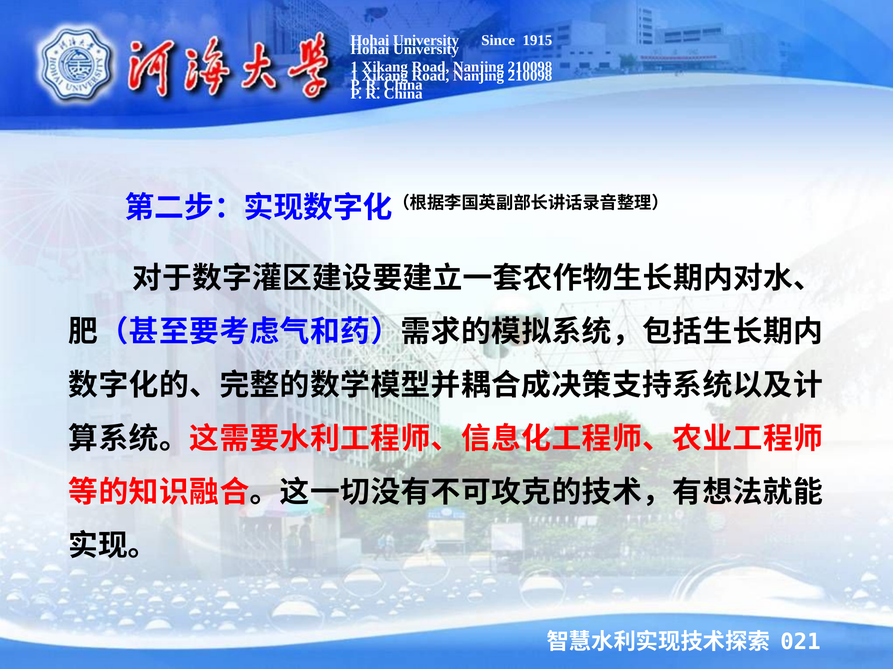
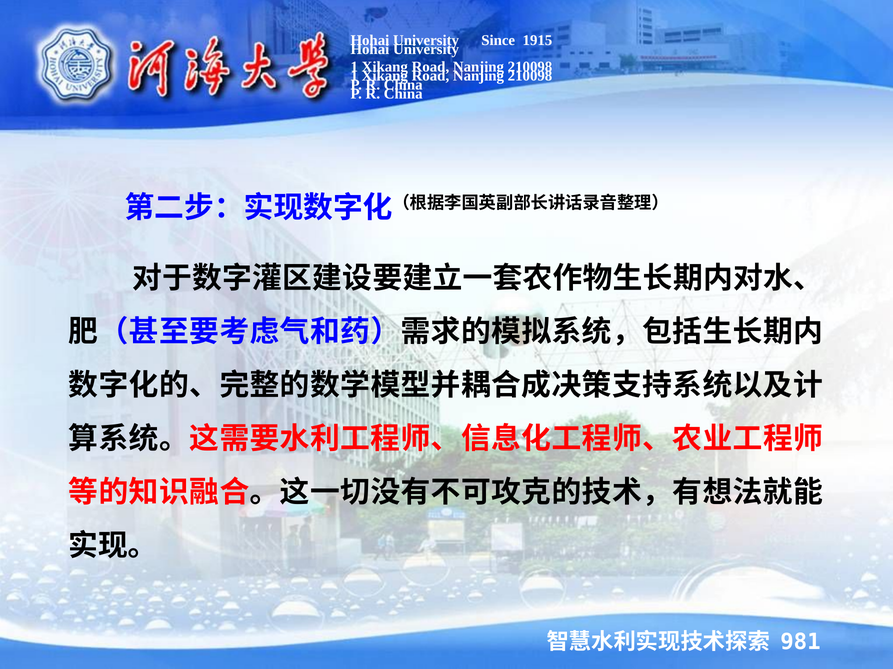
021: 021 -> 981 (800, 643)
